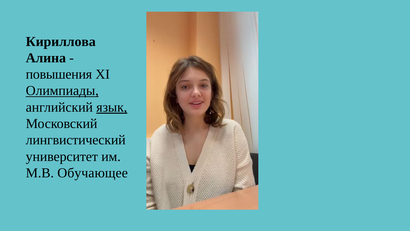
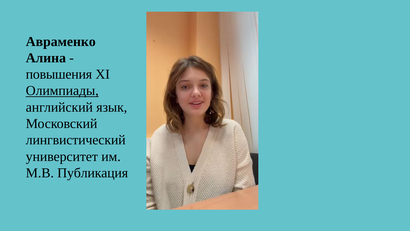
Кириллова: Кириллова -> Авраменко (61, 41)
язык underline: present -> none (112, 107)
Обучающее: Обучающее -> Публикация (93, 173)
